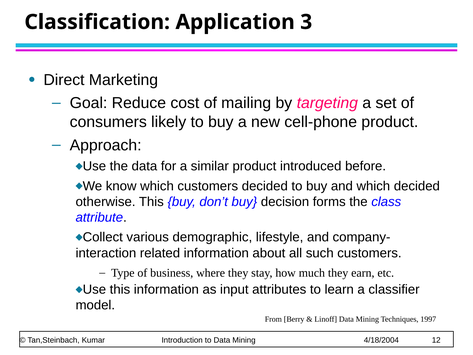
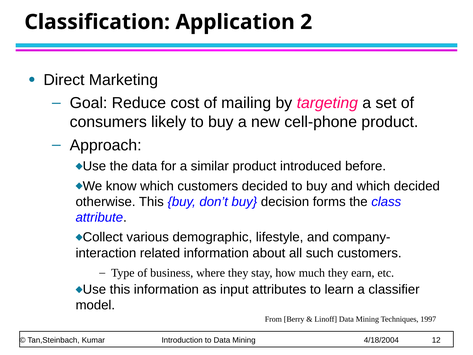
3: 3 -> 2 (306, 22)
